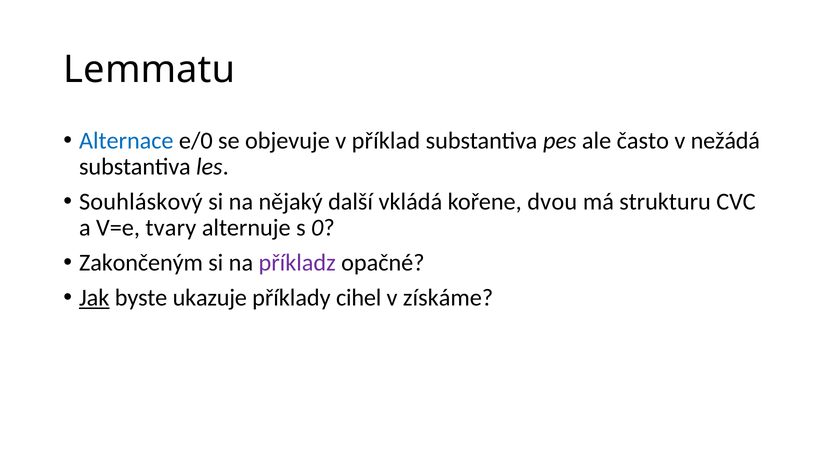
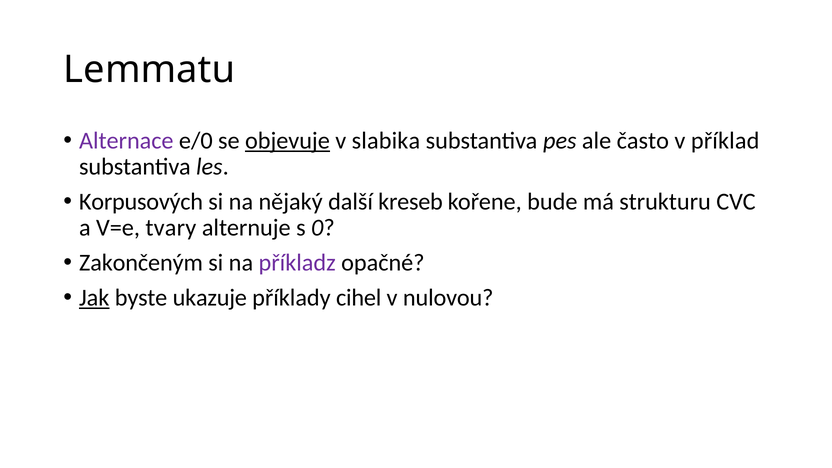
Alternace colour: blue -> purple (126, 141)
objevuje underline: none -> present (287, 141)
příklad: příklad -> slabika (386, 141)
nežádá: nežádá -> příklad (725, 141)
Souhláskový: Souhláskový -> Korpusových (141, 202)
vkládá: vkládá -> kreseb (411, 202)
dvou: dvou -> bude (552, 202)
získáme: získáme -> nulovou (448, 298)
